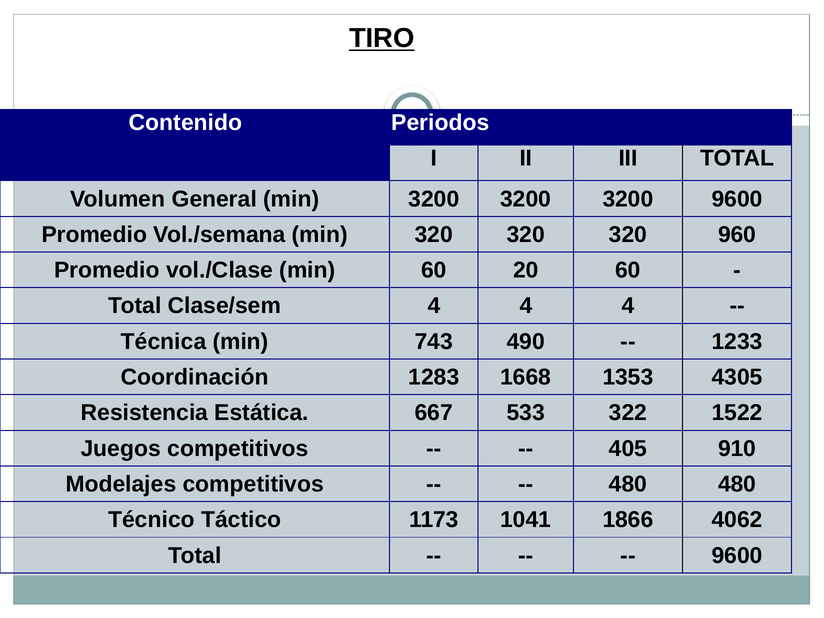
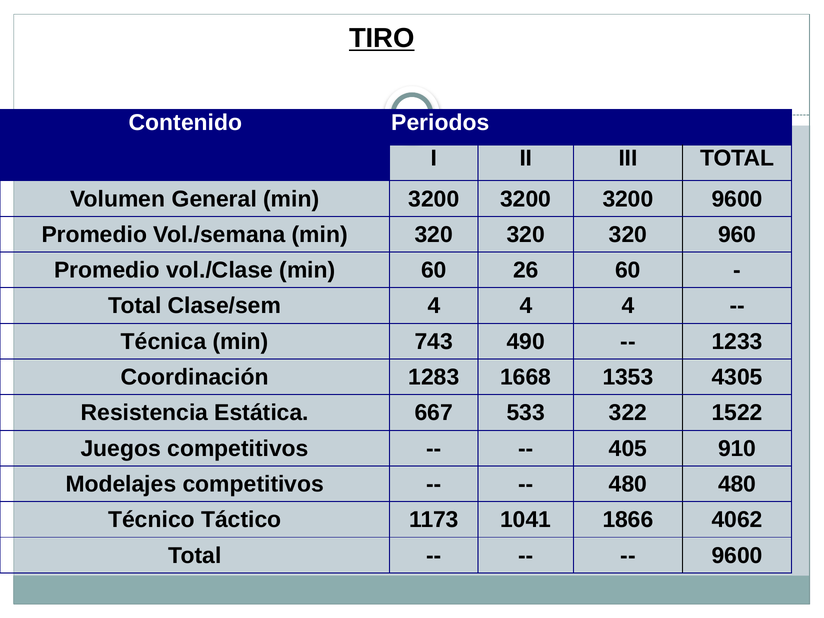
20: 20 -> 26 (526, 270)
